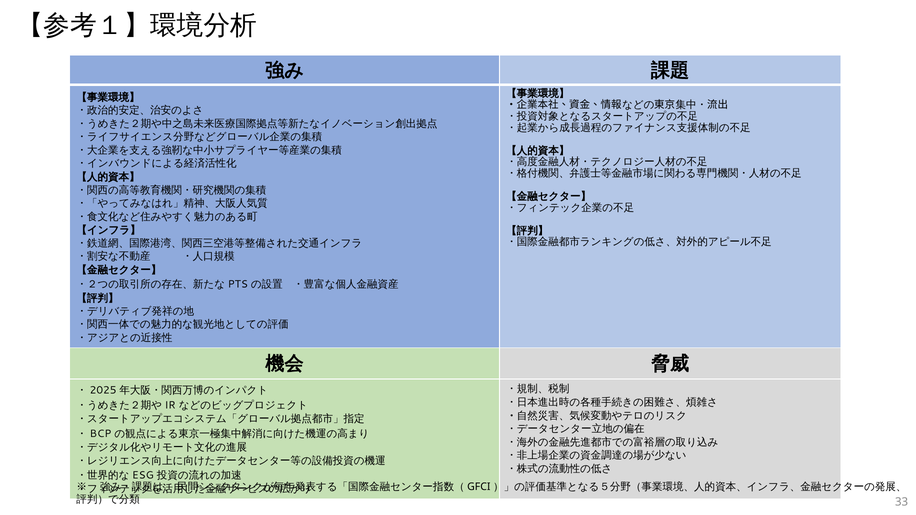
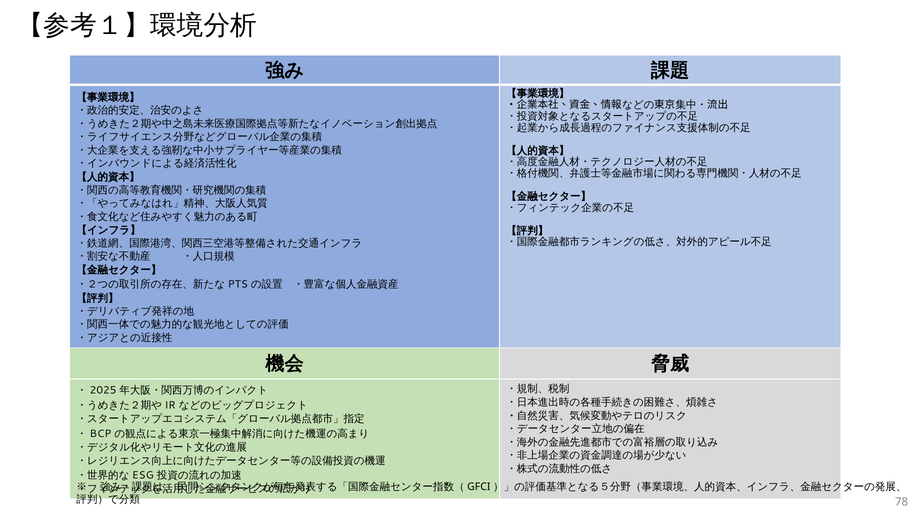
33: 33 -> 78 (902, 502)
